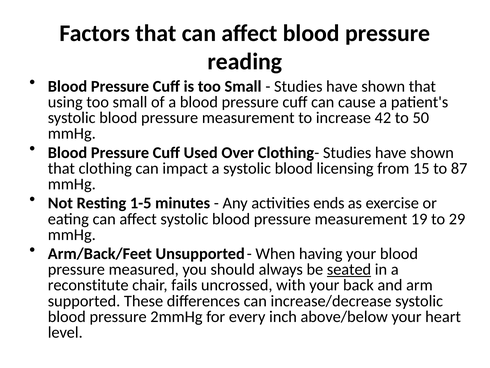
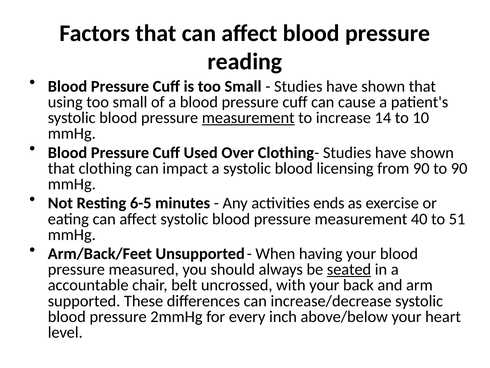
measurement underline: none -> present (248, 118)
42: 42 -> 14 (383, 118)
50: 50 -> 10 (421, 118)
from 15: 15 -> 90 (421, 168)
to 87: 87 -> 90 (459, 168)
1-5: 1-5 -> 6-5 (141, 203)
19: 19 -> 40 (419, 219)
29: 29 -> 51 (457, 219)
reconstitute: reconstitute -> accountable (88, 285)
fails: fails -> belt (184, 285)
